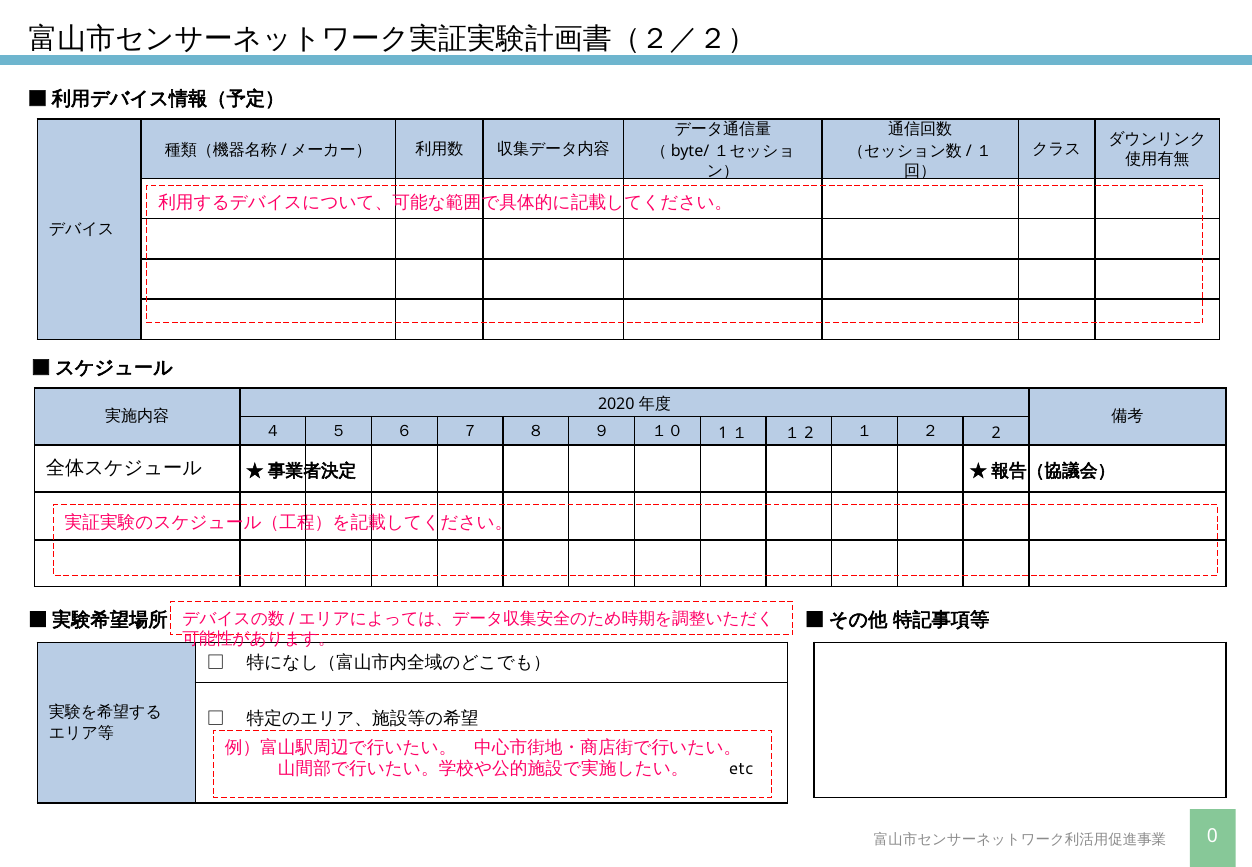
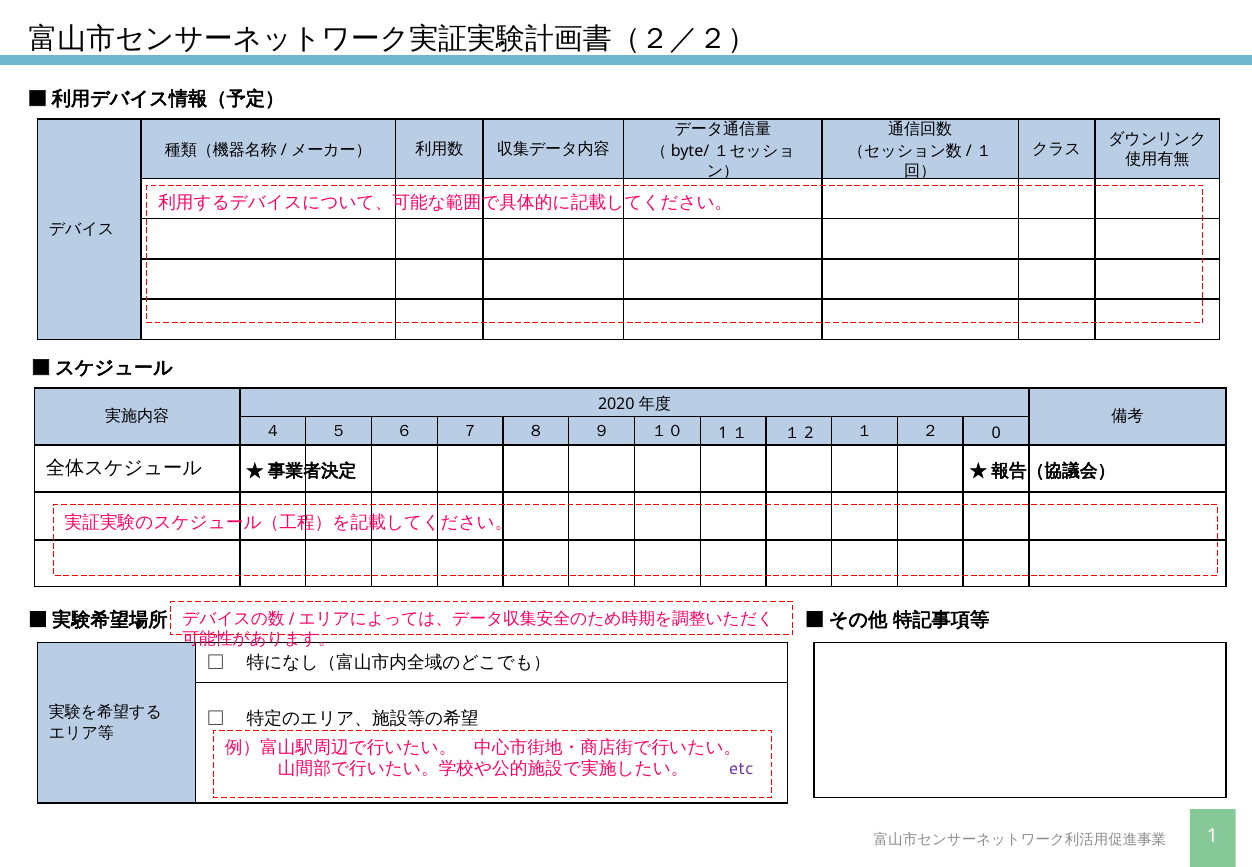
2: 2 -> 0 (996, 433)
etc colour: black -> purple (741, 769)
0: 0 -> 1 (1212, 836)
